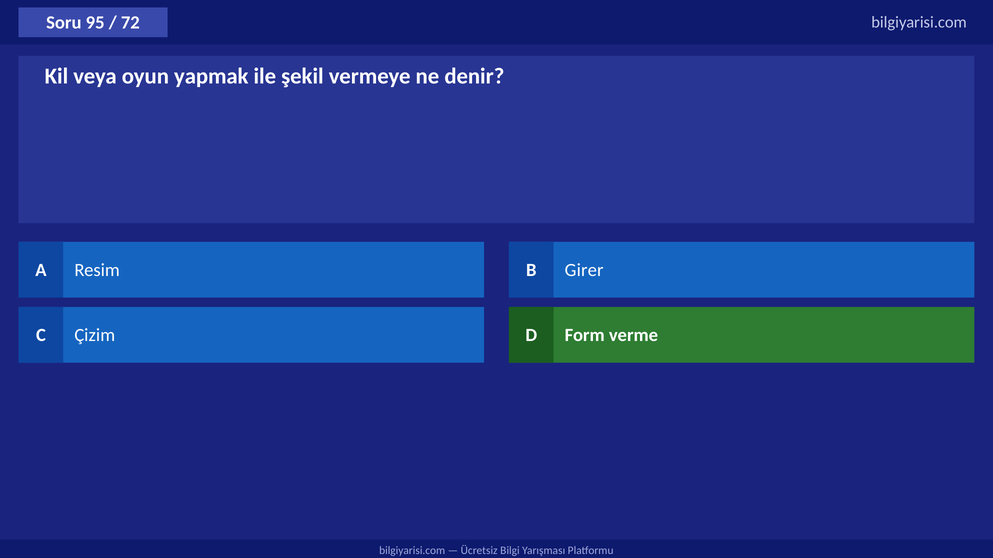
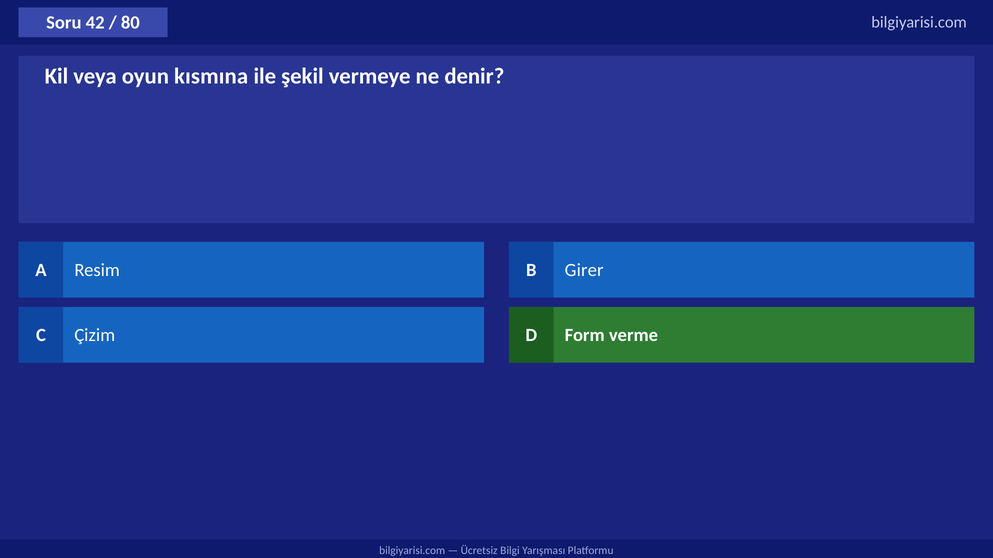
95: 95 -> 42 (95, 23)
72: 72 -> 80 (130, 23)
yapmak: yapmak -> kısmına (211, 76)
